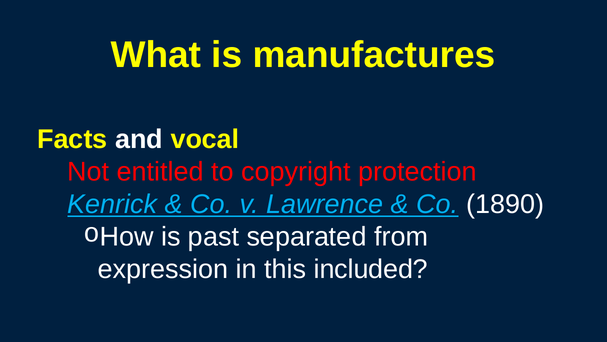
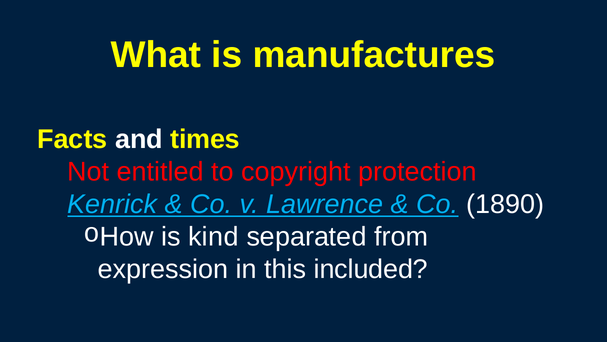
vocal: vocal -> times (205, 139)
past: past -> kind (213, 236)
